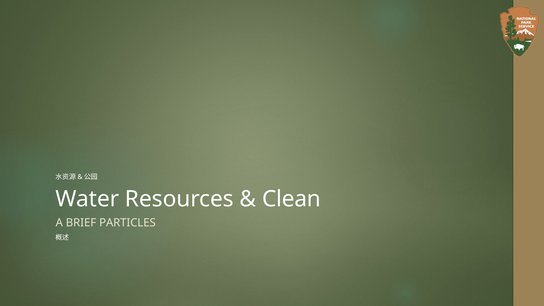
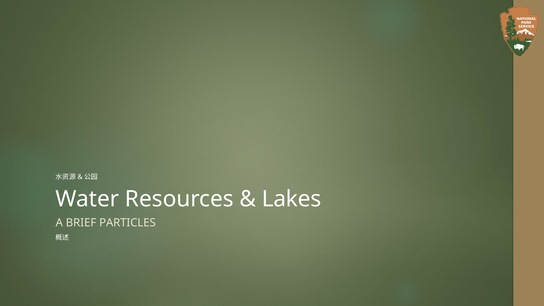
Clean: Clean -> Lakes (292, 199)
